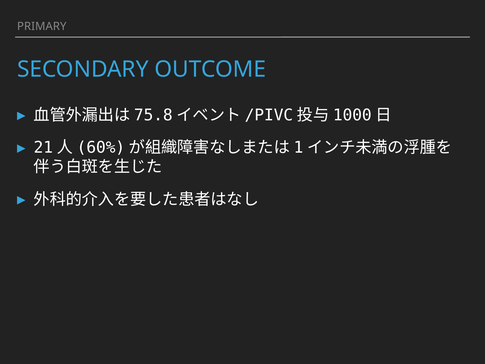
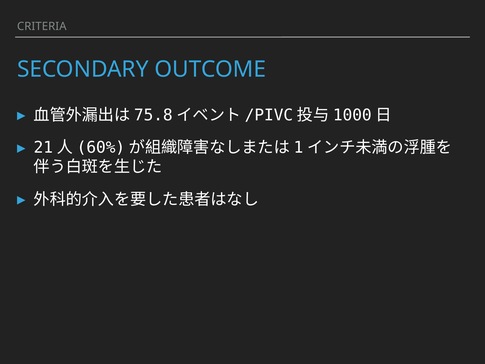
PRIMARY: PRIMARY -> CRITERIA (42, 26)
